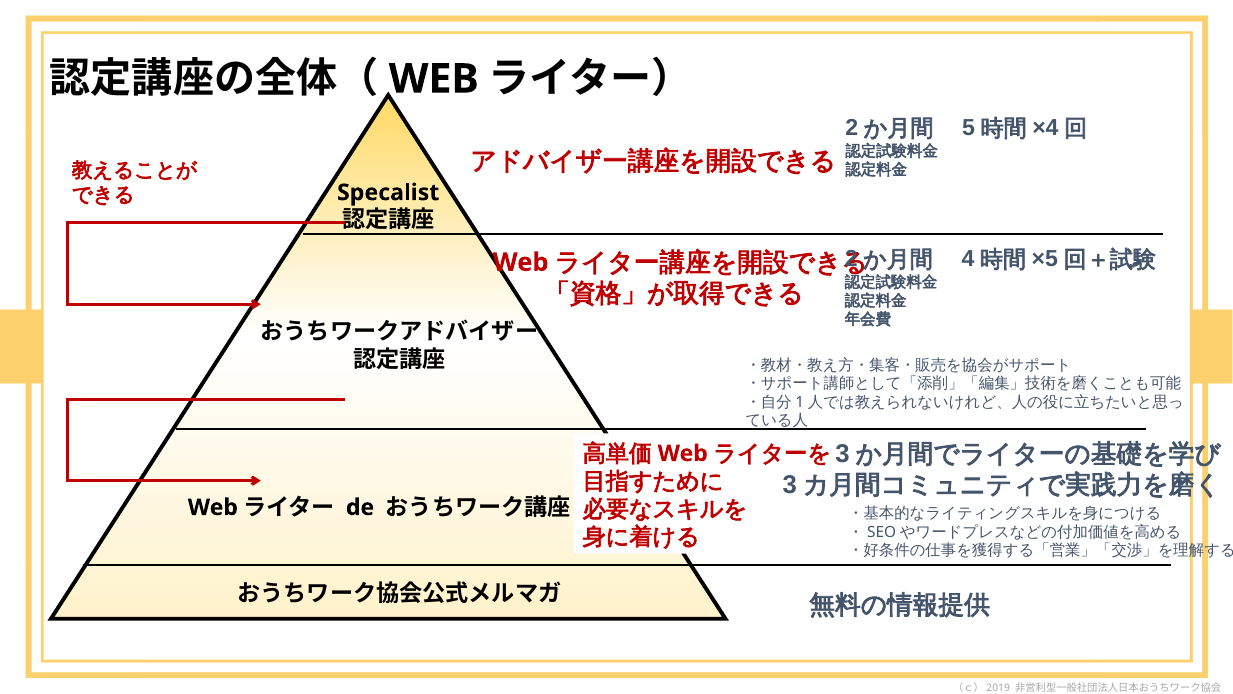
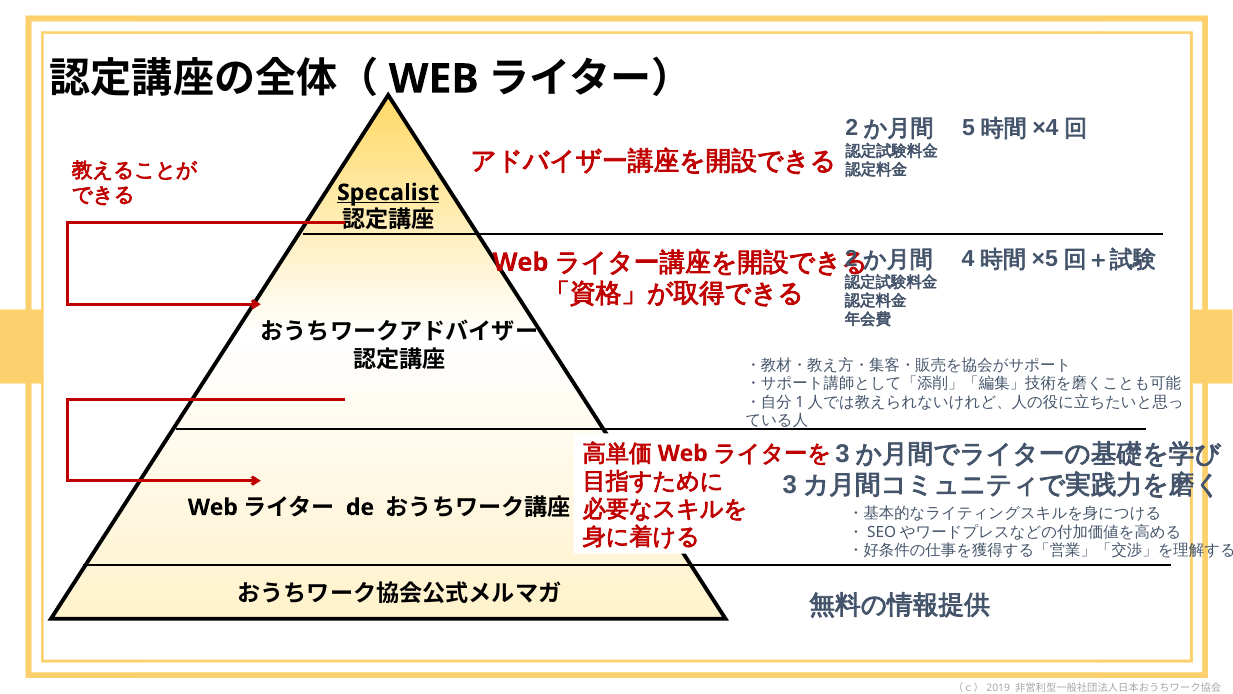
Specalist underline: none -> present (388, 192)
